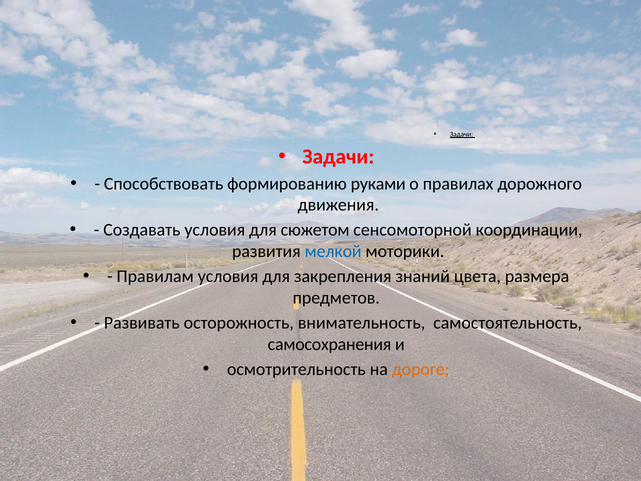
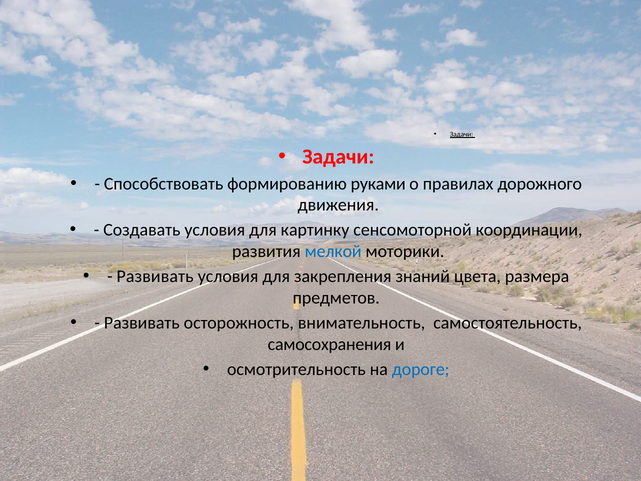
сюжетом: сюжетом -> картинку (315, 230)
Правилам: Правилам -> Развивать (155, 276)
дороге colour: orange -> blue (421, 369)
